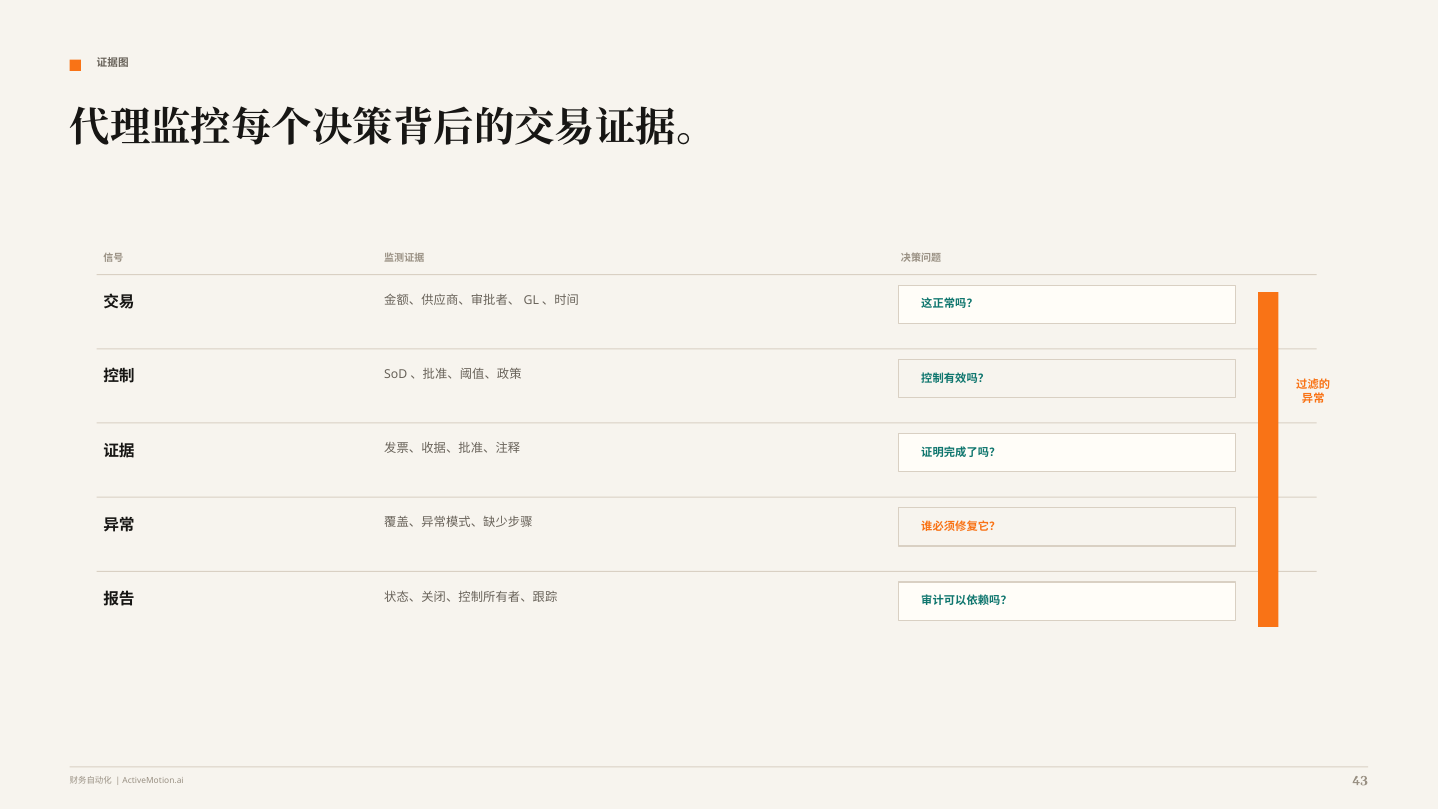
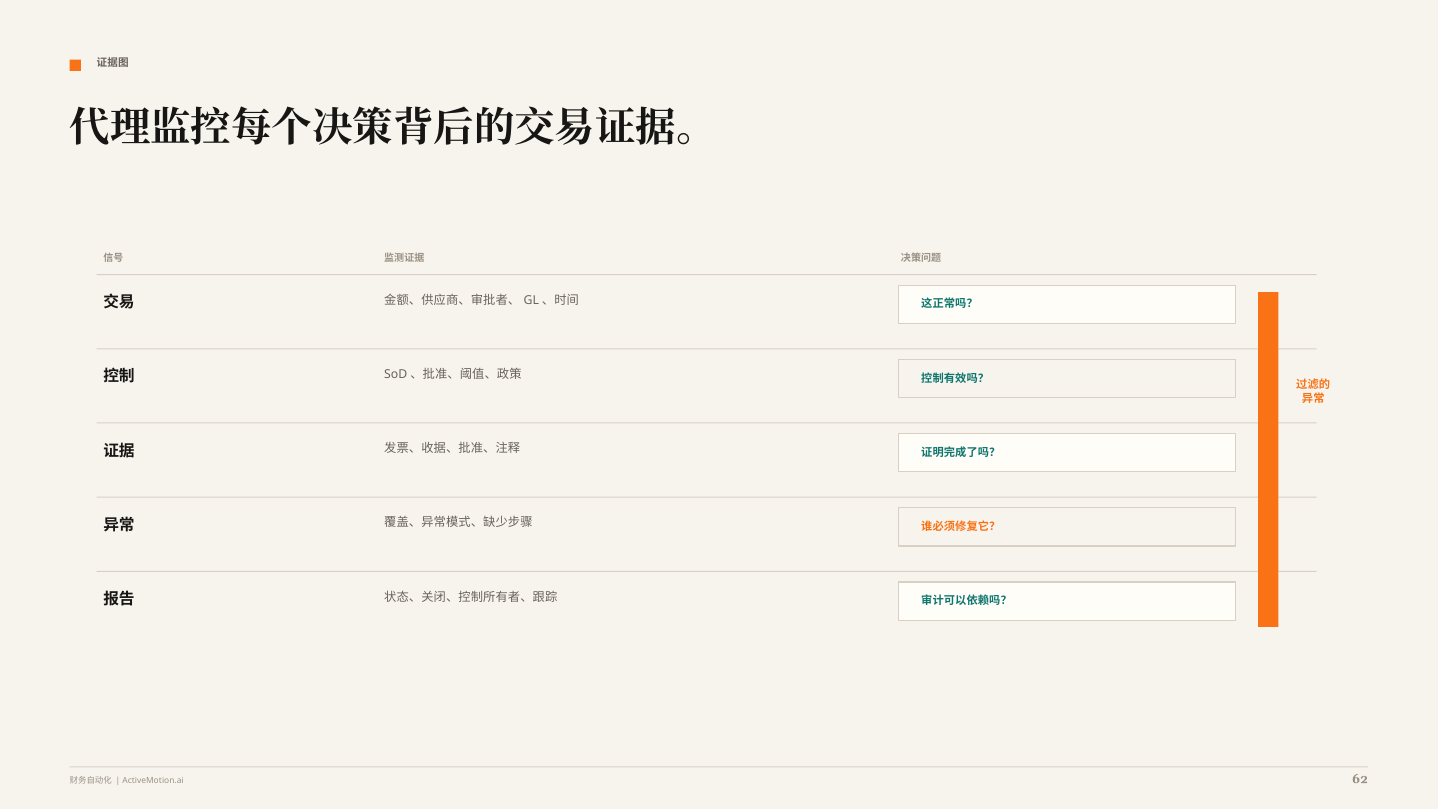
43: 43 -> 62 (1360, 779)
